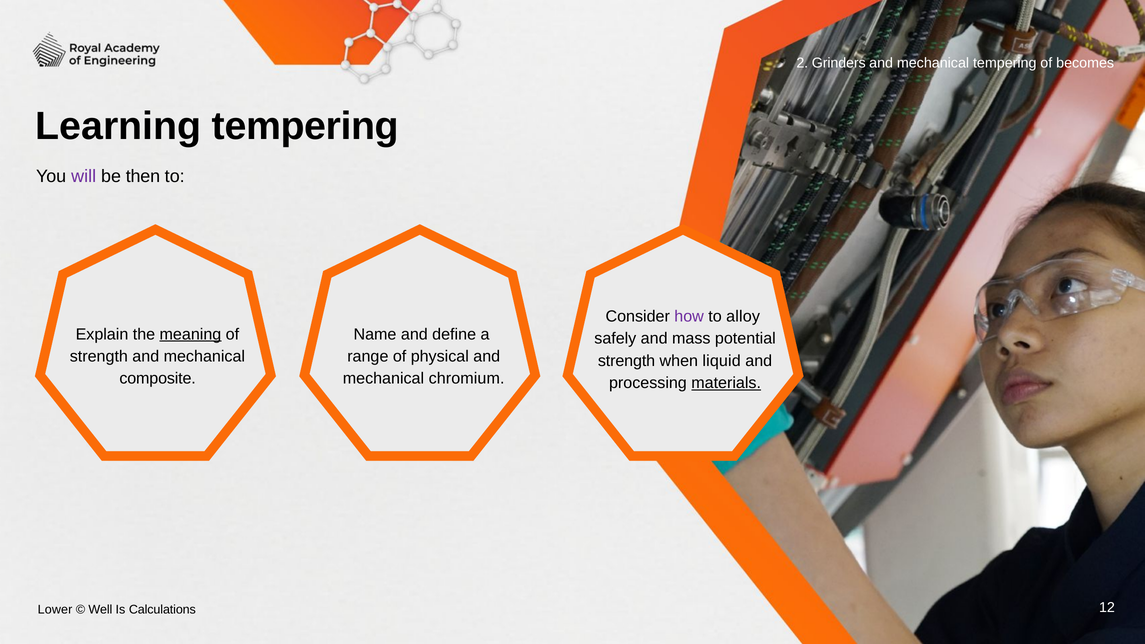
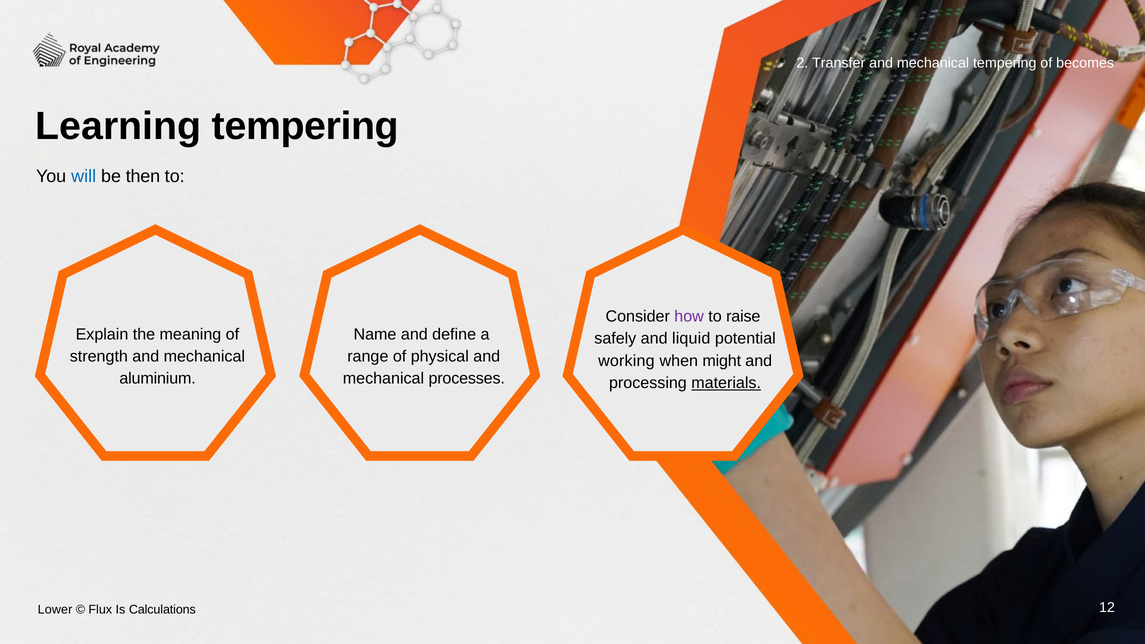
Grinders: Grinders -> Transfer (839, 63)
will colour: purple -> blue (84, 177)
alloy: alloy -> raise (743, 316)
meaning underline: present -> none (190, 334)
mass: mass -> liquid (691, 339)
strength: strength -> working (626, 361)
liquid: liquid -> might (722, 361)
composite: composite -> aluminium (158, 379)
chromium: chromium -> processes (467, 379)
Well: Well -> Flux (100, 609)
